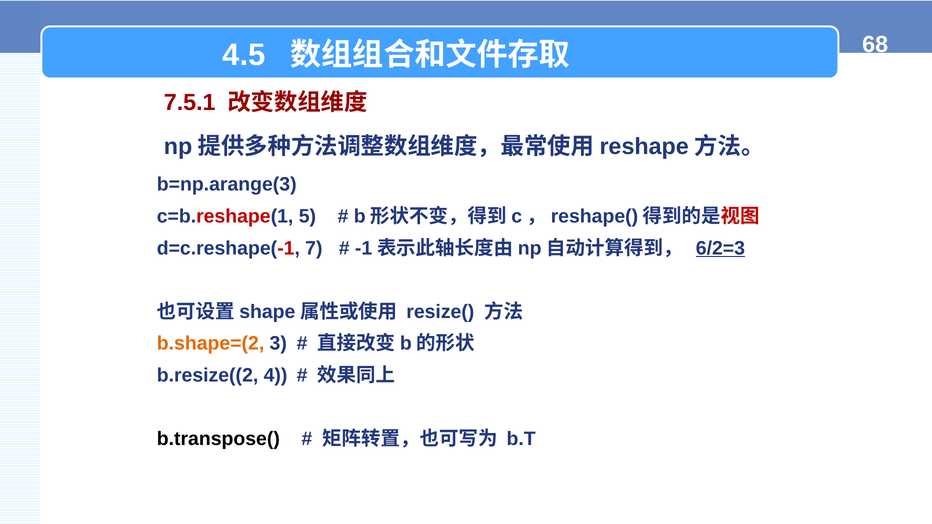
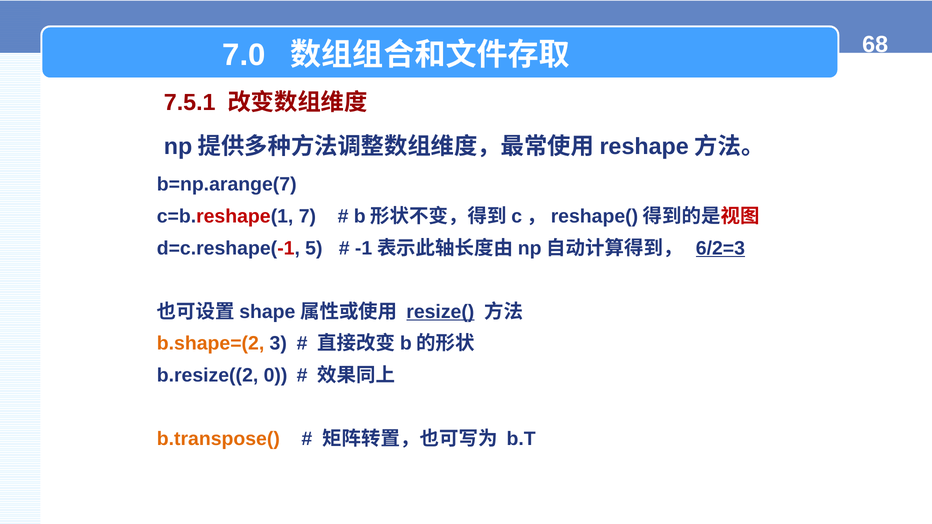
4.5: 4.5 -> 7.0 (244, 55)
b=np.arange(3: b=np.arange(3 -> b=np.arange(7 (227, 185)
5: 5 -> 7 (307, 216)
7: 7 -> 5 (314, 248)
resize( underline: none -> present (440, 312)
4: 4 -> 0 (276, 376)
b.transpose( colour: black -> orange (218, 439)
